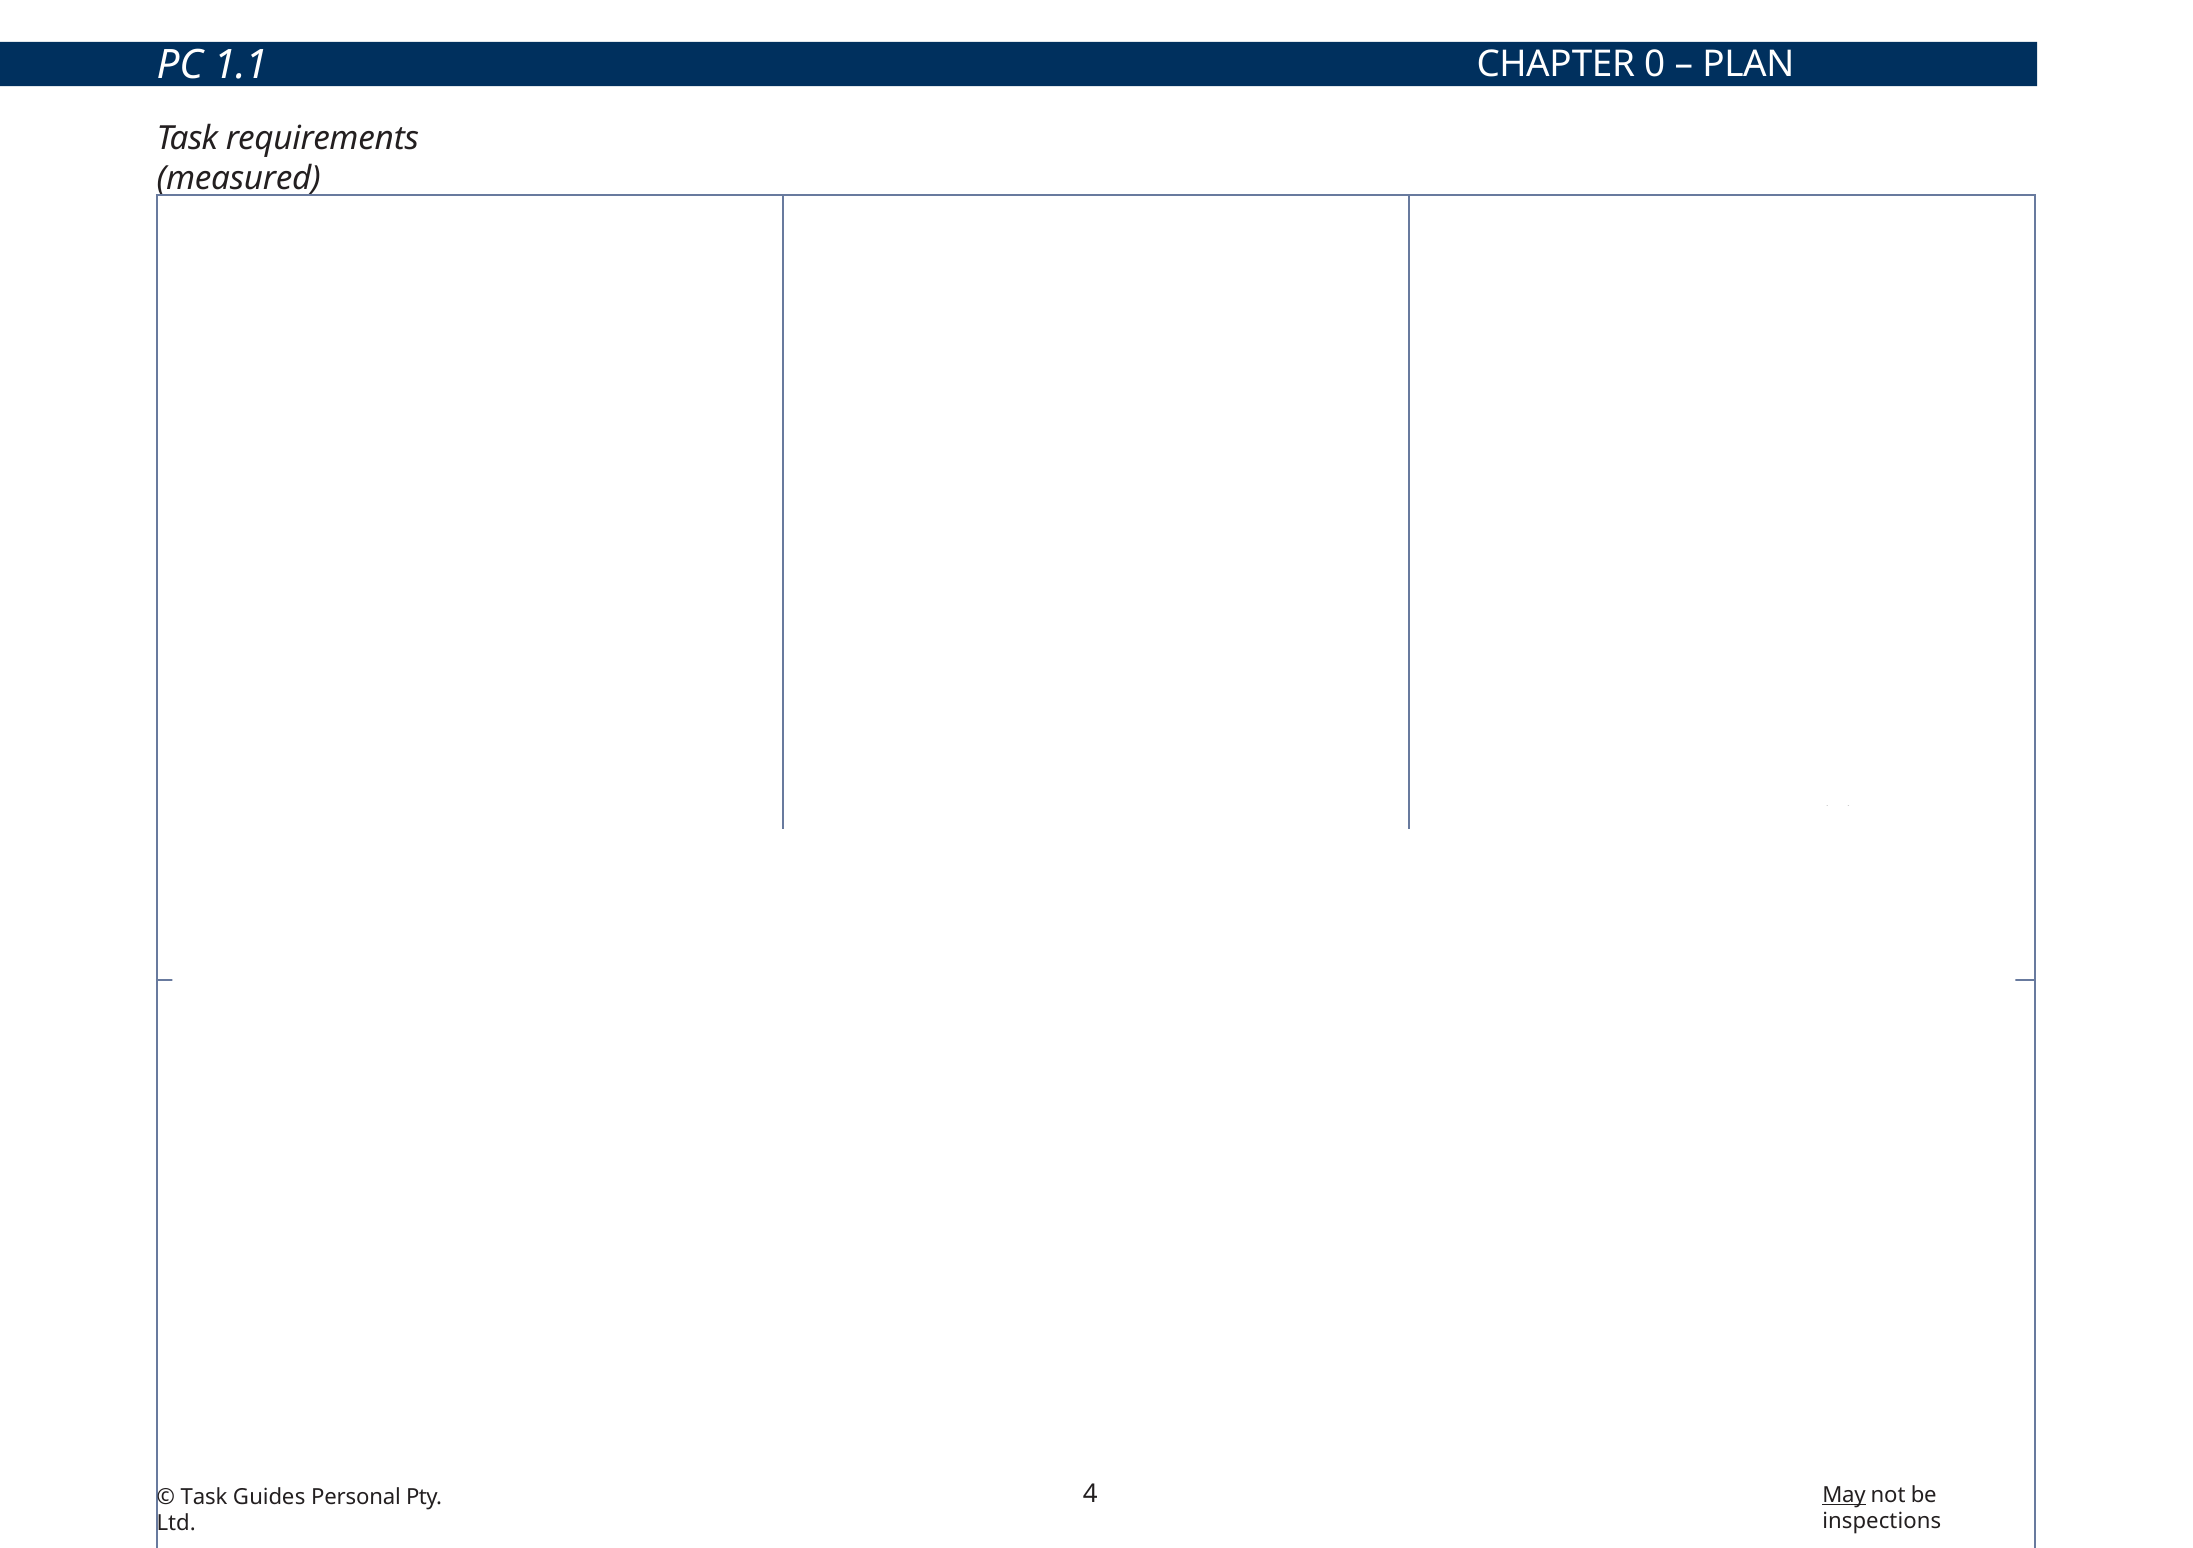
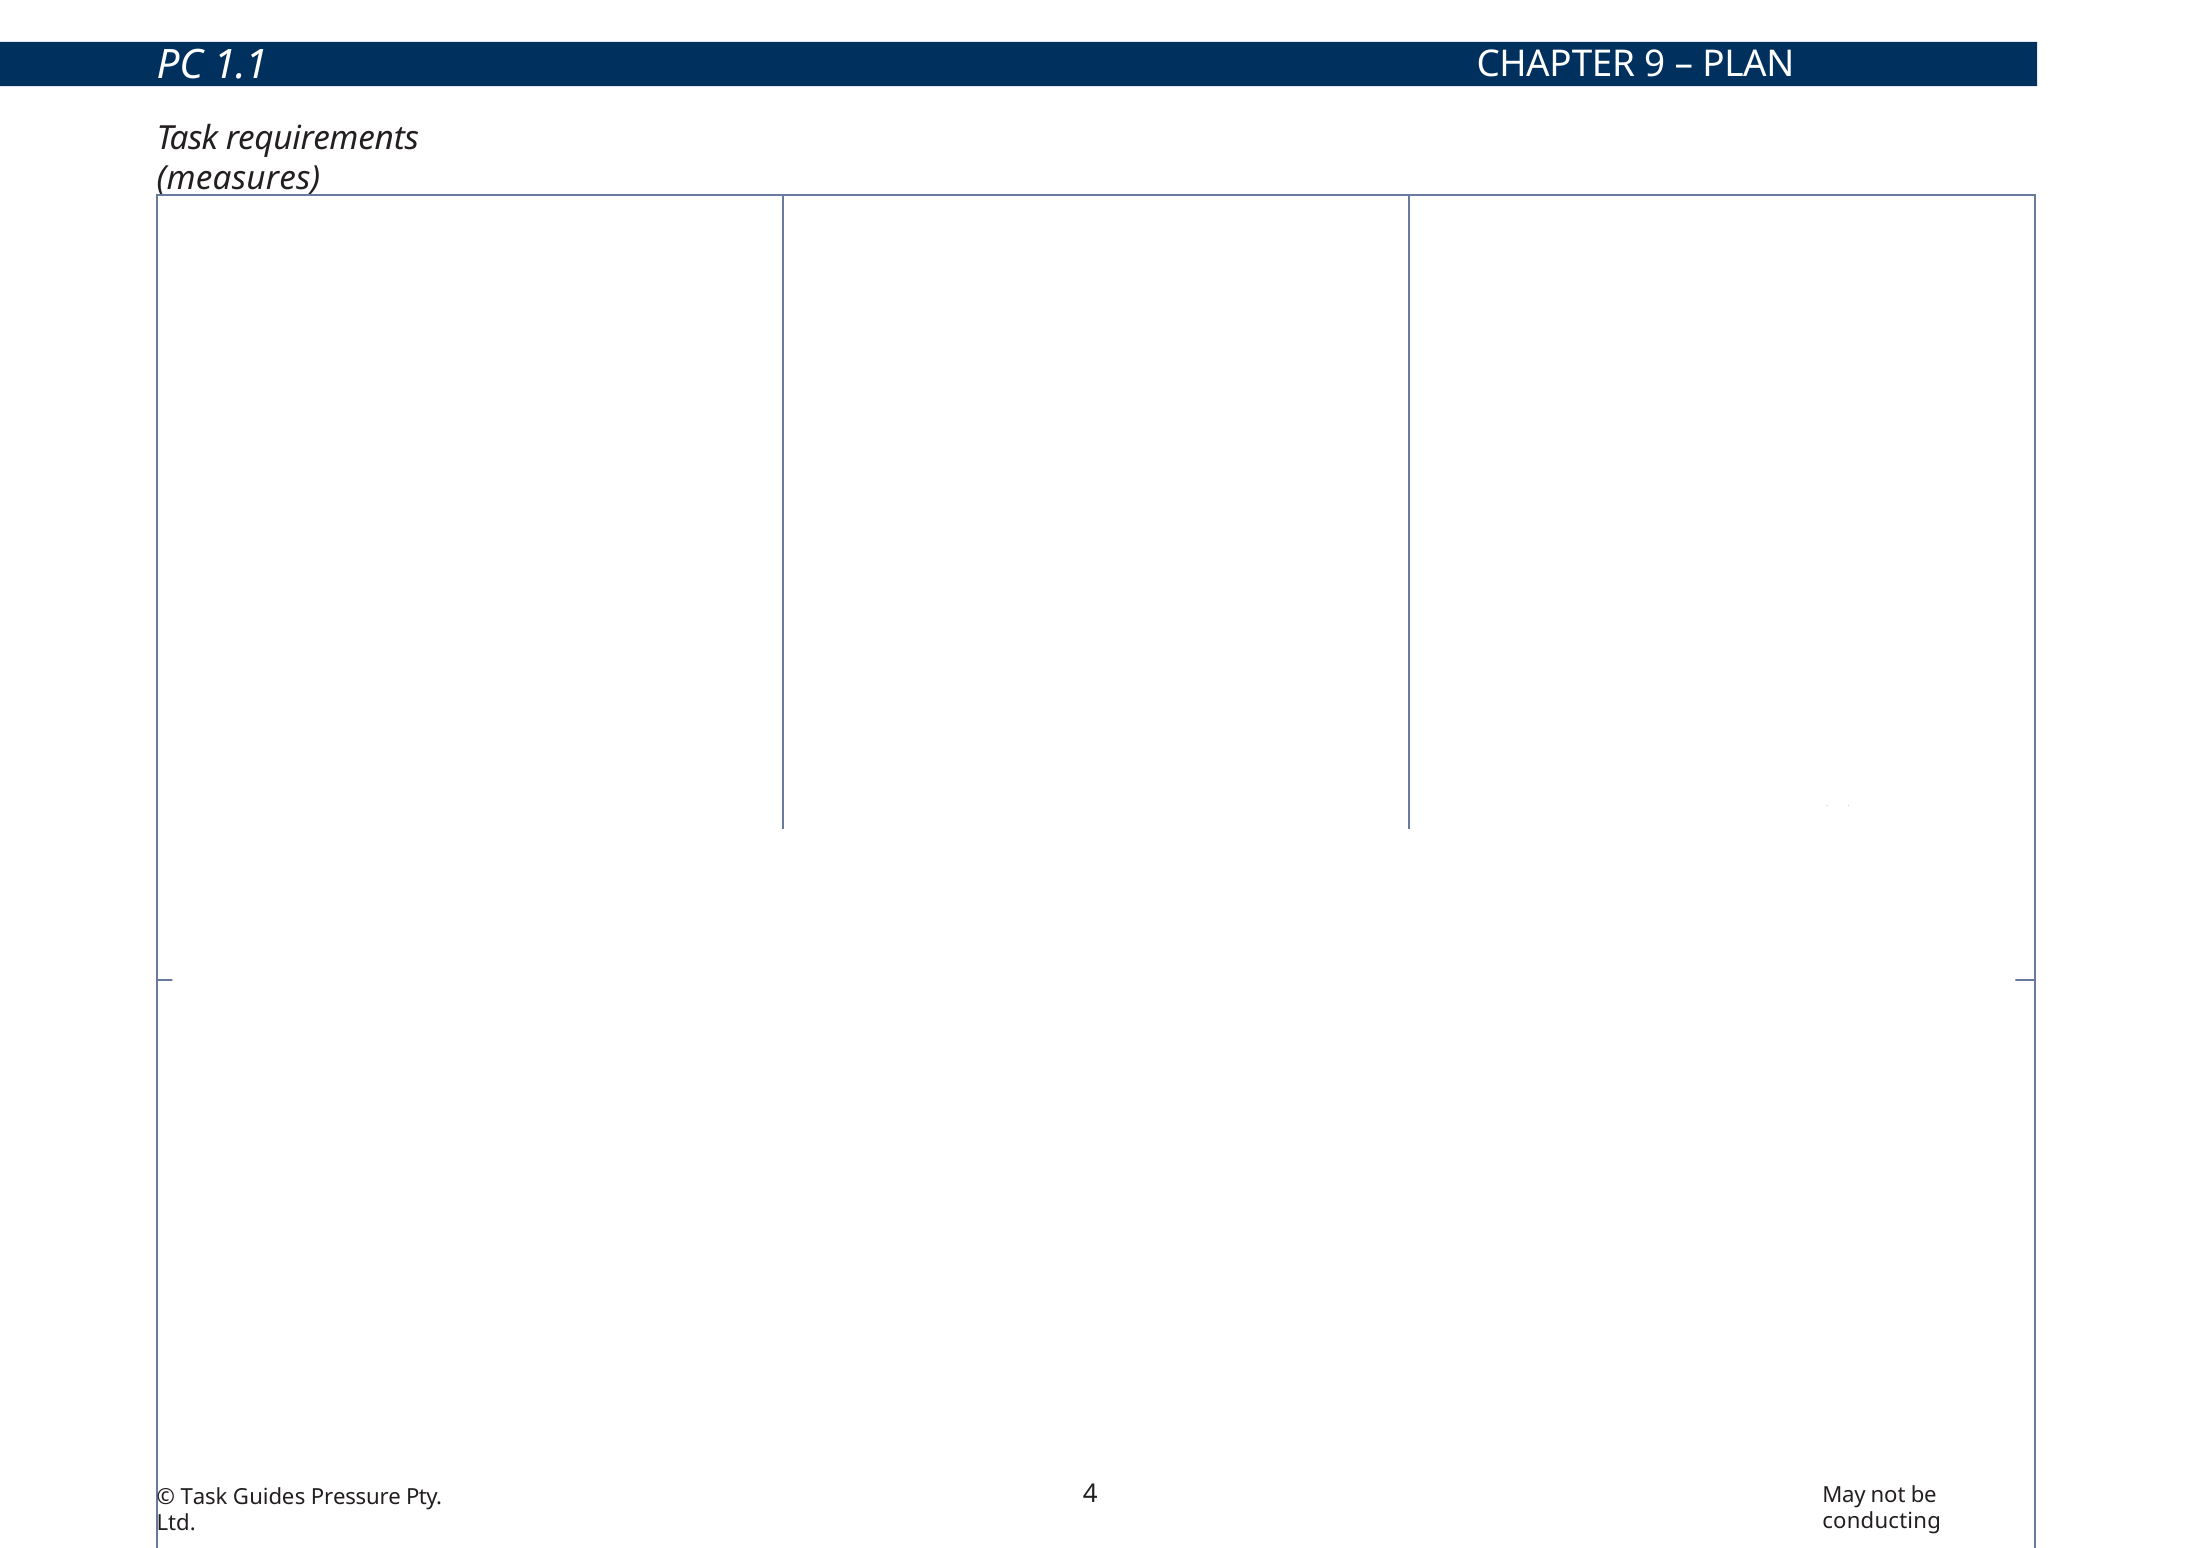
0: 0 -> 9 (1655, 65)
measured: measured -> measures (239, 179)
May underline: present -> none (1844, 1495)
Personal: Personal -> Pressure (356, 1497)
inspections: inspections -> conducting (1882, 1521)
